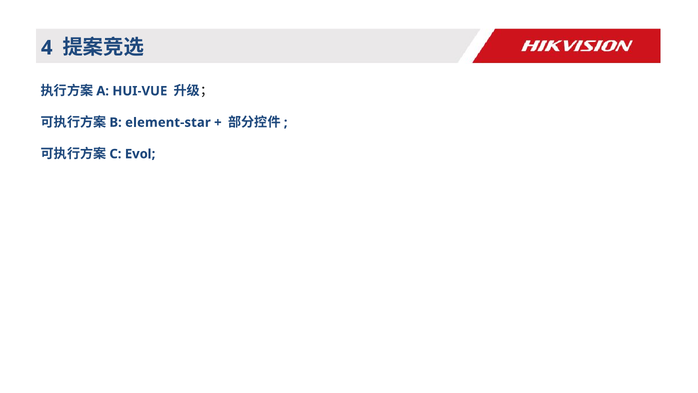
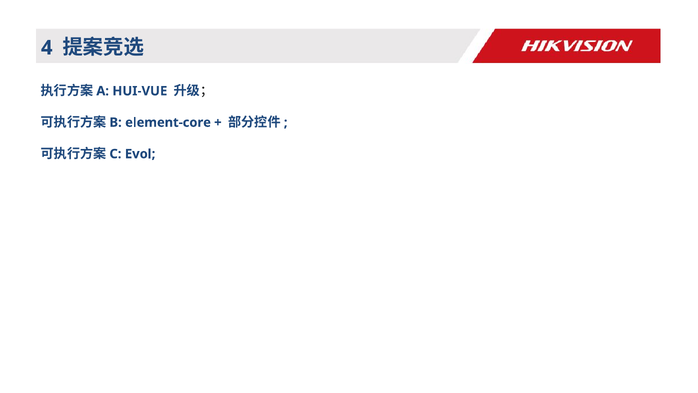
element-star: element-star -> element-core (168, 122)
